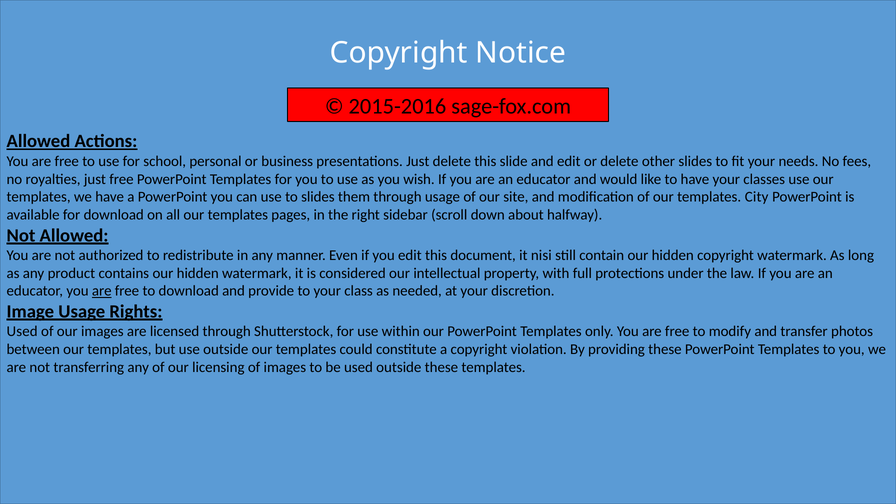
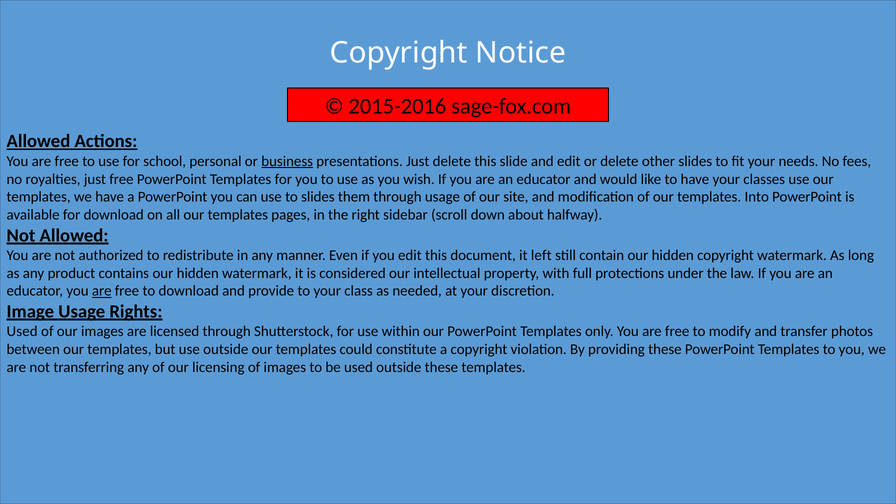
business underline: none -> present (287, 161)
City: City -> Into (757, 197)
nisi: nisi -> left (541, 255)
